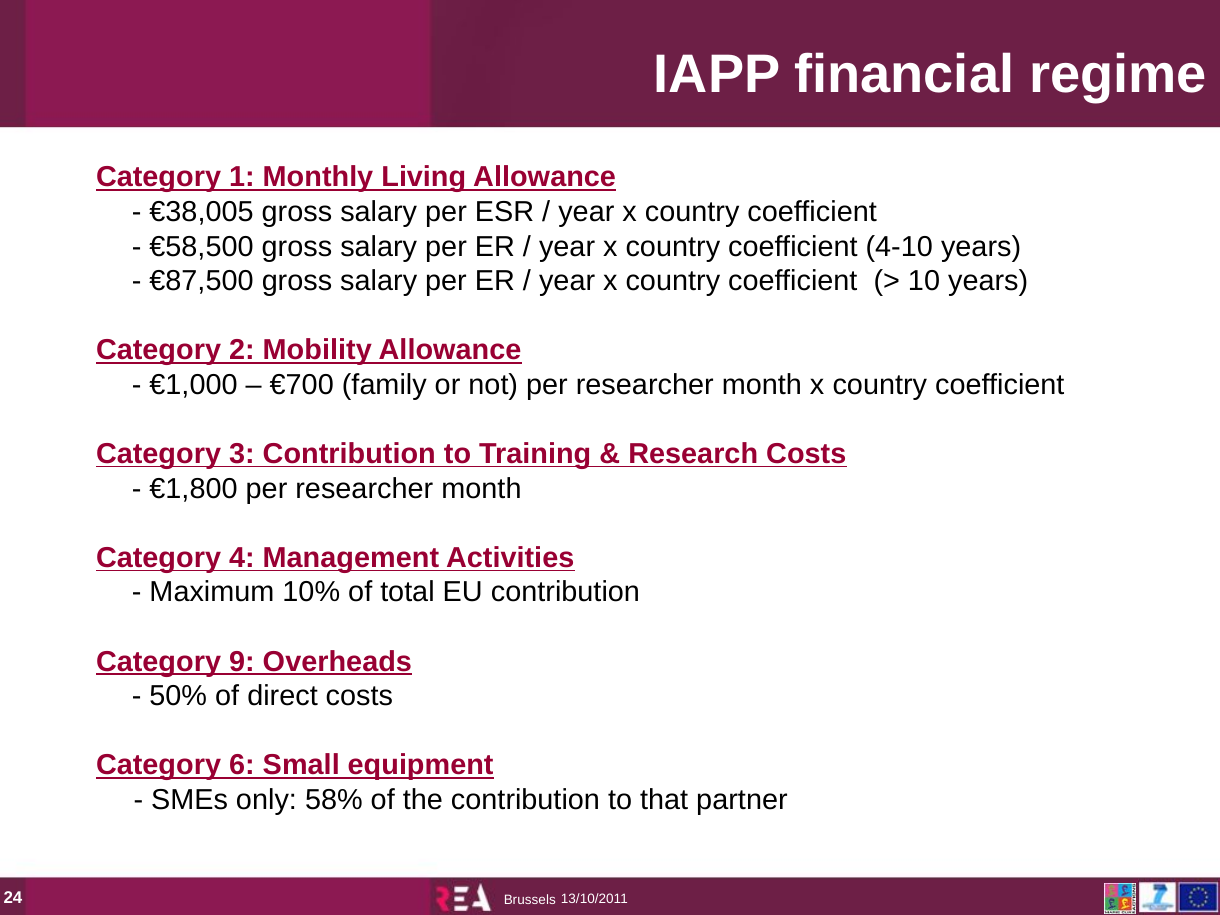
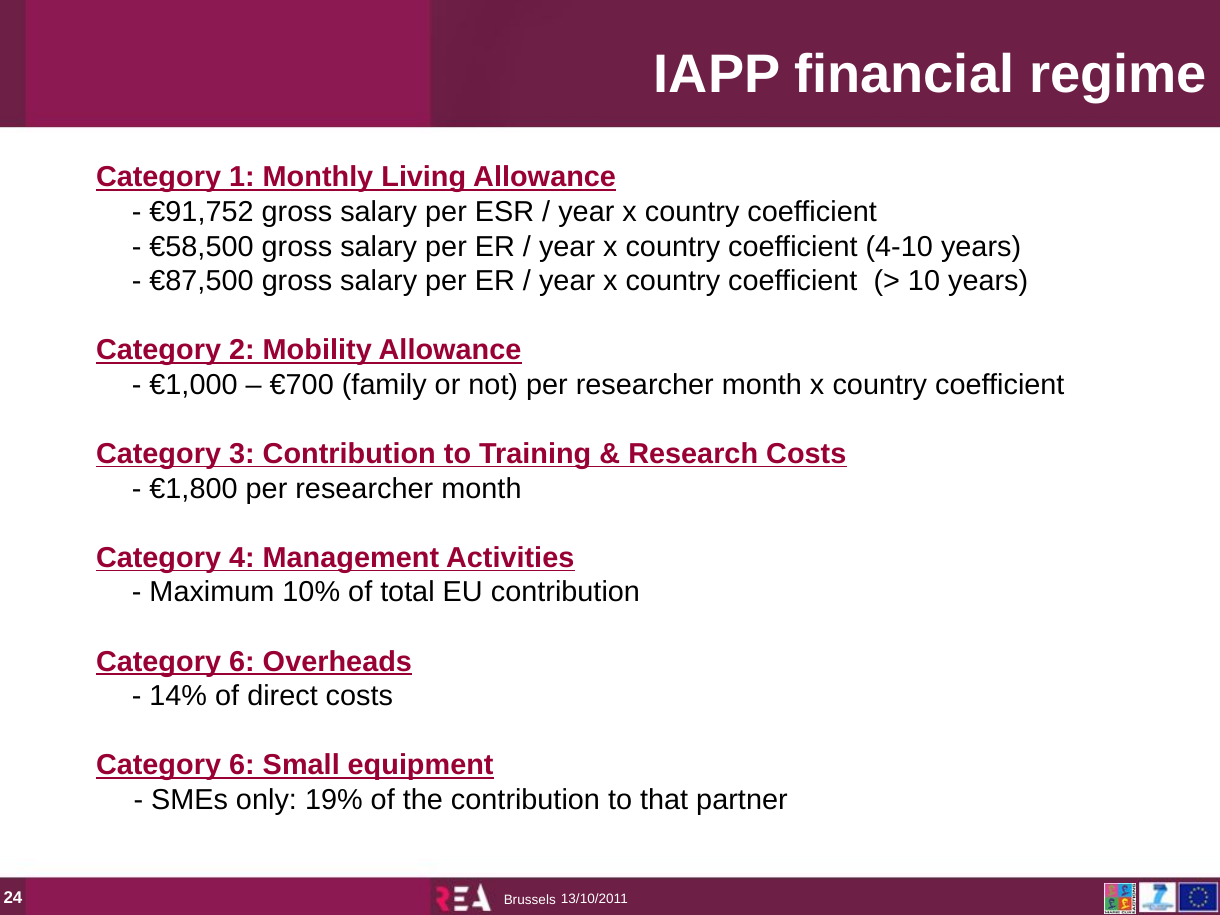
€38,005: €38,005 -> €91,752 (202, 212)
9: 9 -> 6 (242, 661)
50%: 50% -> 14% (178, 696)
58%: 58% -> 19% (334, 800)
